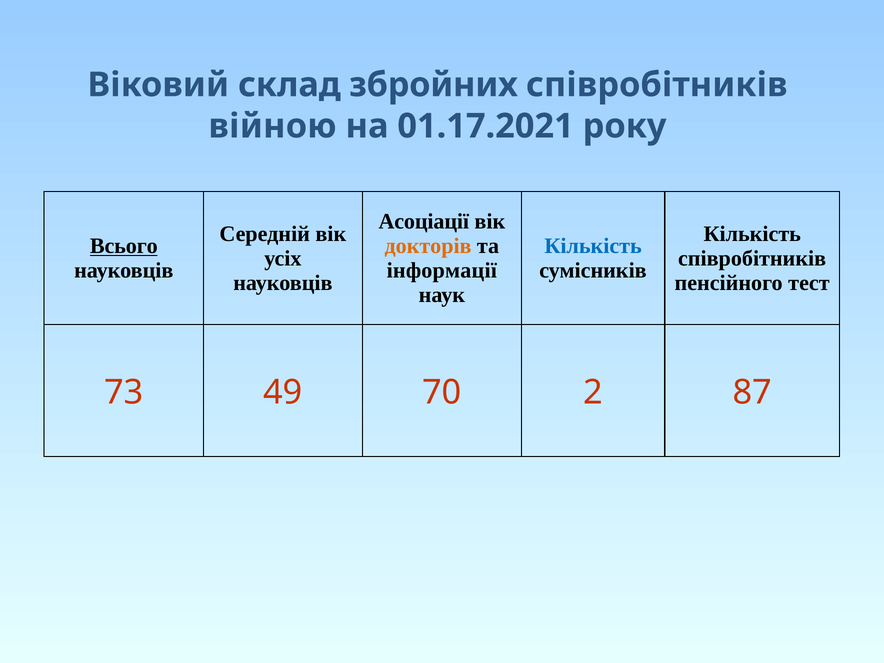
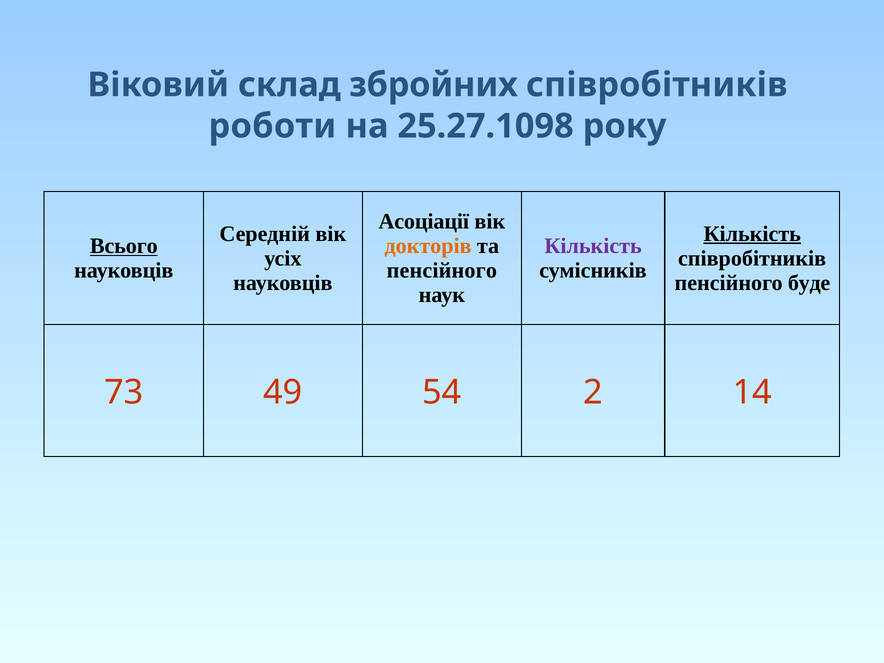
війною: війною -> роботи (272, 126)
01.17.2021: 01.17.2021 -> 25.27.1098 (486, 126)
Кількість underline: none -> present (752, 234)
Кількість colour: blue -> purple (593, 246)
інформації: інформації -> пенсійного (442, 270)
тест: тест -> буде (809, 283)
70: 70 -> 54 (442, 393)
87: 87 -> 14 (752, 393)
